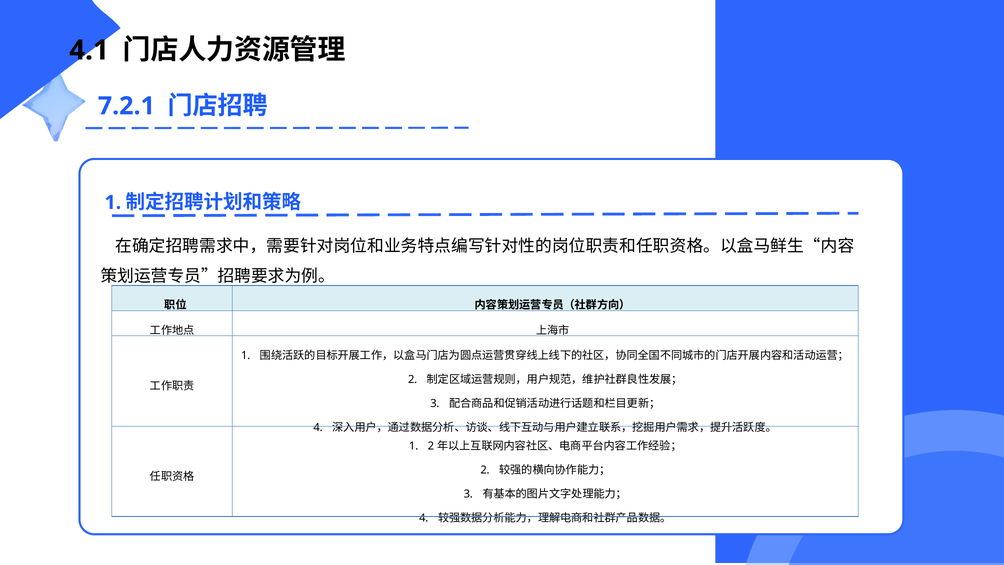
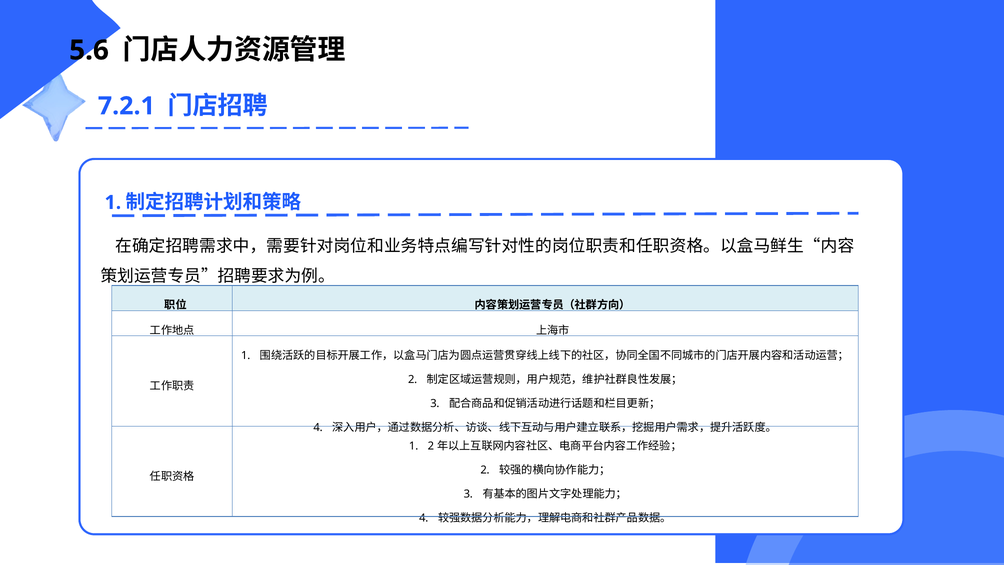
4.1: 4.1 -> 5.6 (89, 50)
